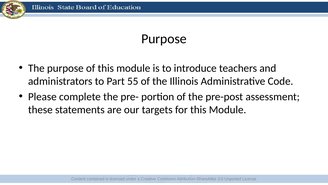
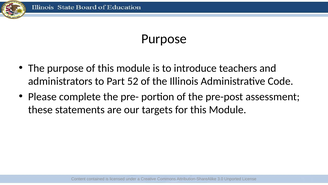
55: 55 -> 52 (133, 81)
